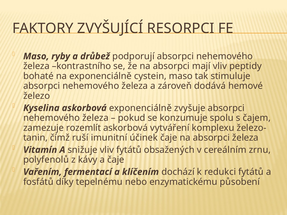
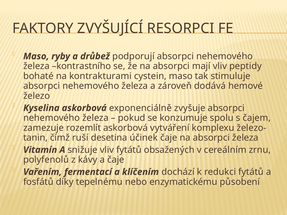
na exponenciálně: exponenciálně -> kontrakturami (100, 76)
imunitní: imunitní -> desetina (109, 138)
